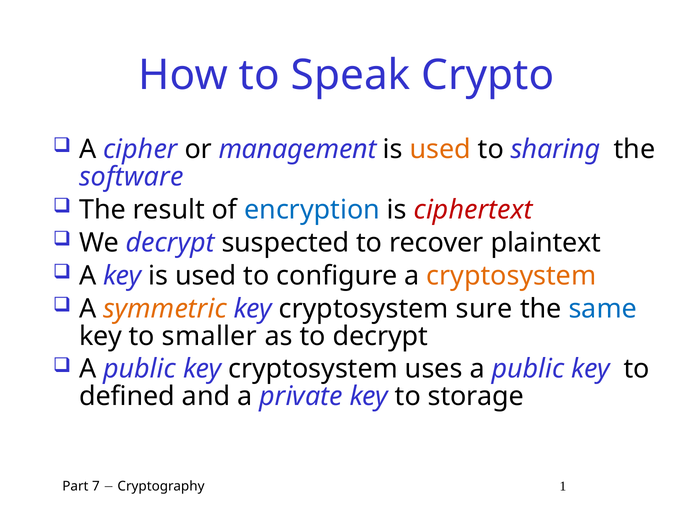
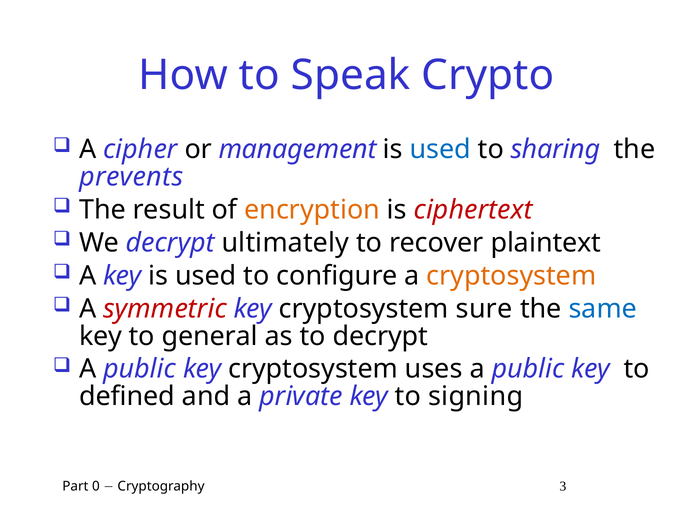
used colour: orange -> blue (440, 149)
software: software -> prevents (131, 177)
encryption colour: blue -> orange (312, 210)
suspected: suspected -> ultimately (285, 243)
symmetric colour: orange -> red (165, 308)
smaller: smaller -> general (210, 336)
storage: storage -> signing (476, 396)
7: 7 -> 0 (96, 486)
1: 1 -> 3 (563, 486)
